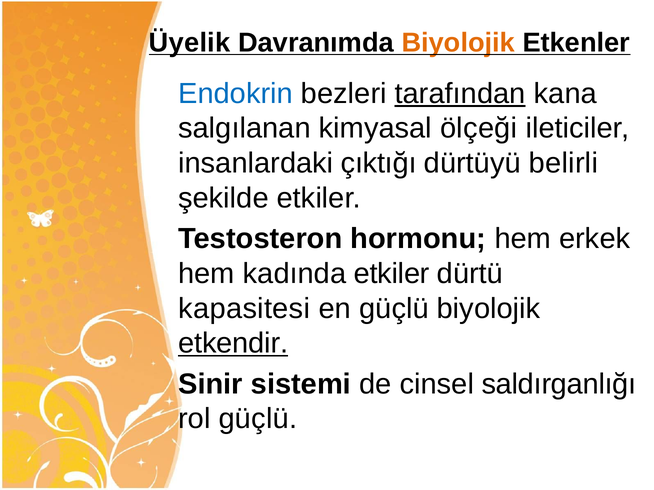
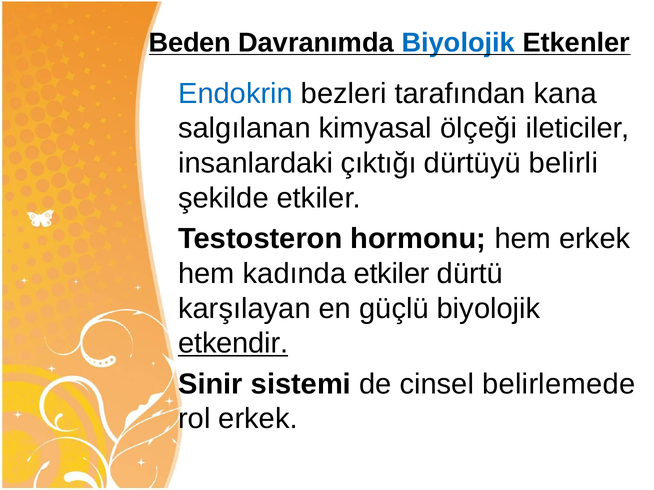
Üyelik: Üyelik -> Beden (190, 43)
Biyolojik colour: orange -> blue (458, 43)
tarafından underline: present -> none (460, 94)
kapasitesi: kapasitesi -> karşılayan (244, 309)
saldırganlığı: saldırganlığı -> belirlemede (559, 384)
rol güçlü: güçlü -> erkek (258, 419)
